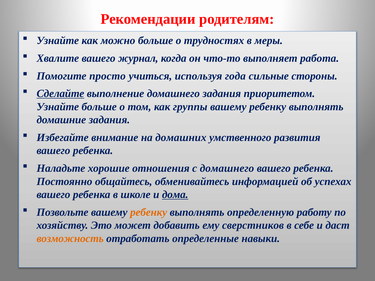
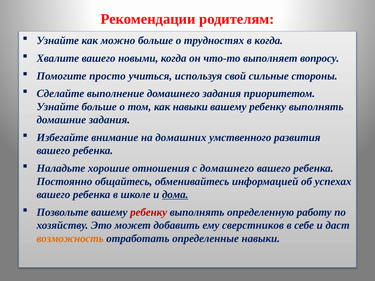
в меры: меры -> когда (269, 41)
журнал: журнал -> новыми (138, 58)
работа: работа -> вопросу (320, 58)
года: года -> свой (235, 76)
Сделайте underline: present -> none (60, 94)
как группы: группы -> навыки (190, 107)
ребенку colour: orange -> red (149, 212)
